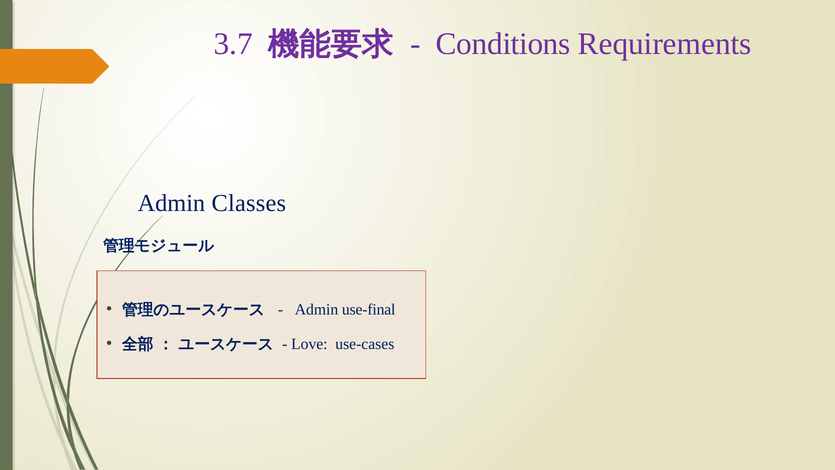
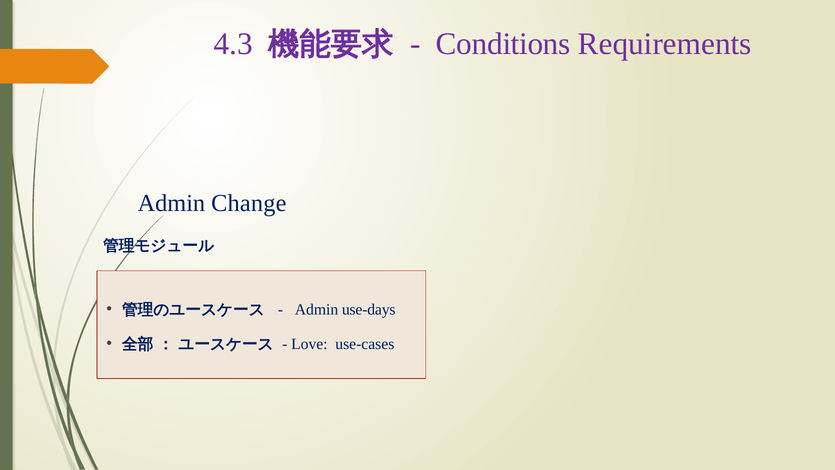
3.7: 3.7 -> 4.3 (233, 44)
Classes: Classes -> Change (249, 203)
use-final: use-final -> use-days (369, 309)
